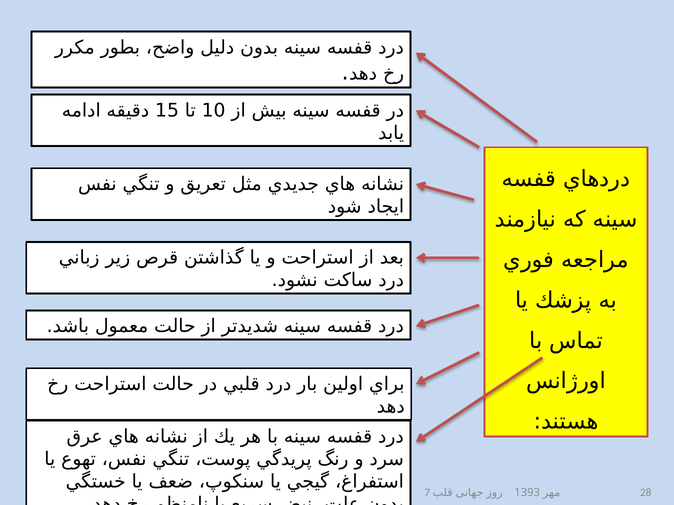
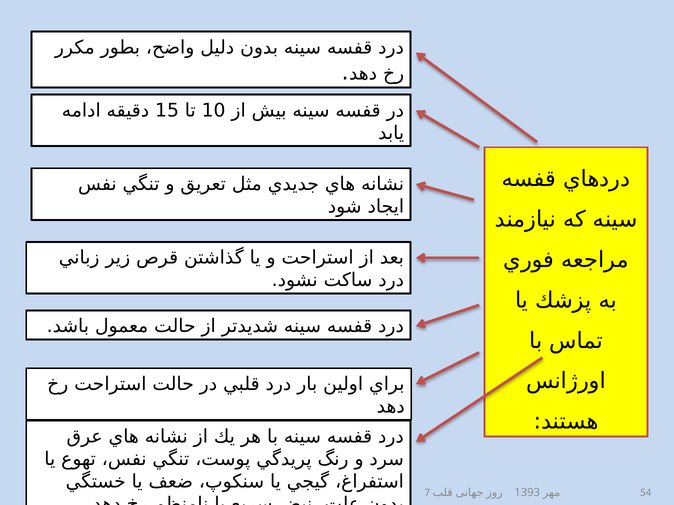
28: 28 -> 54 (646, 493)
